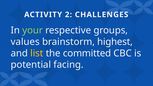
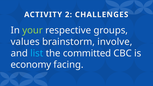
highest: highest -> involve (115, 42)
list colour: yellow -> light blue (37, 53)
potential: potential -> economy (31, 65)
